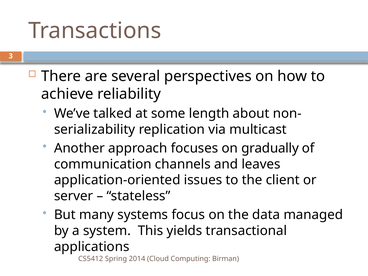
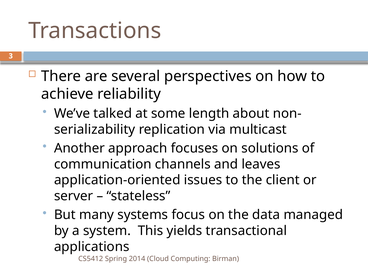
gradually: gradually -> solutions (270, 148)
